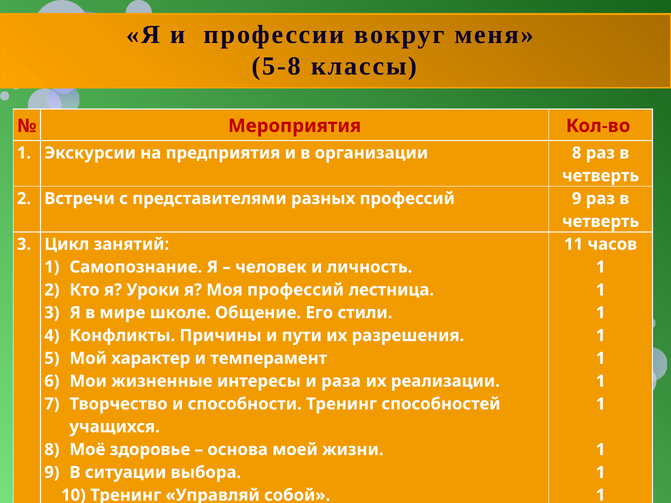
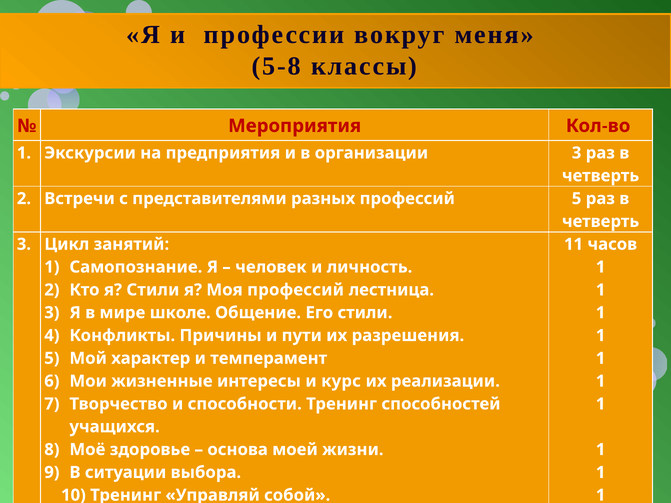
организации 8: 8 -> 3 (577, 153)
профессий 9: 9 -> 5 (577, 199)
я Уроки: Уроки -> Стили (153, 290)
раза: раза -> курс (341, 381)
